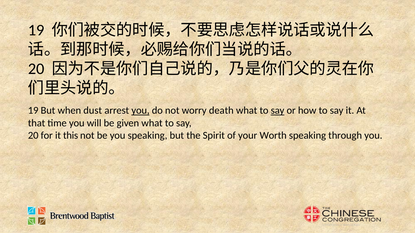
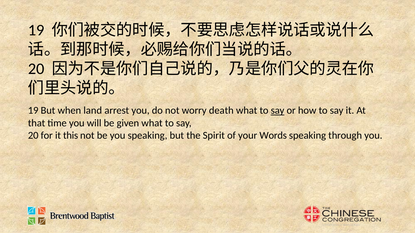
dust: dust -> land (93, 111)
you underline: present -> none (140, 111)
Worth: Worth -> Words (273, 136)
